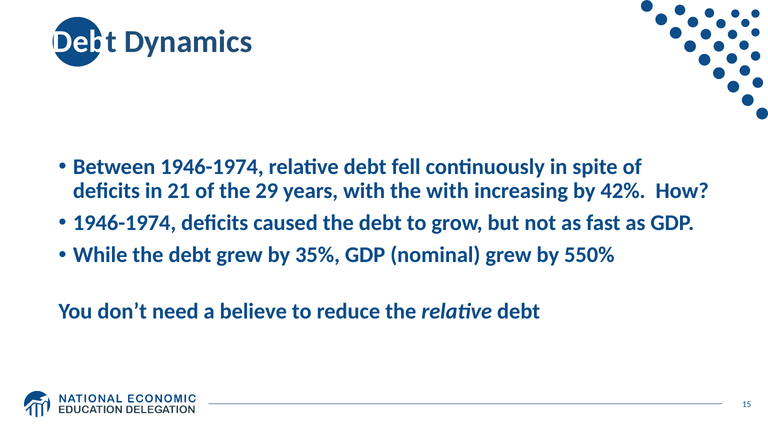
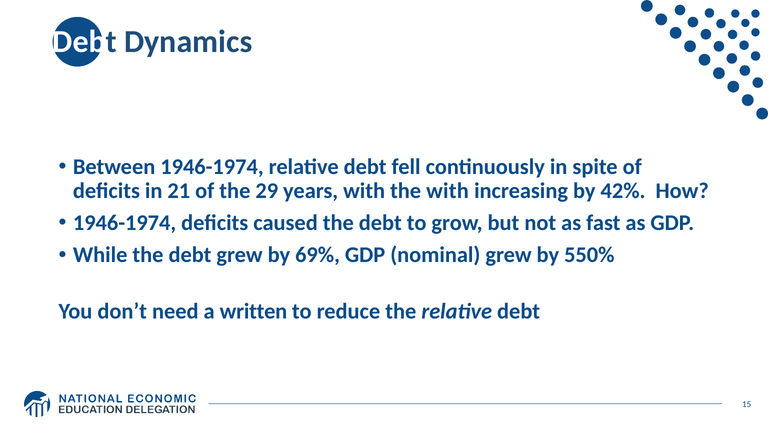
35%: 35% -> 69% (318, 255)
believe: believe -> written (253, 311)
